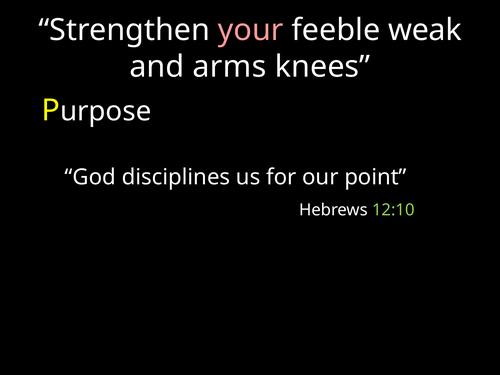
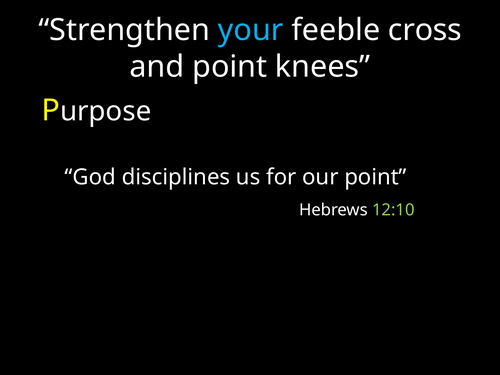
your colour: pink -> light blue (251, 30)
weak: weak -> cross (425, 30)
and arms: arms -> point (230, 67)
